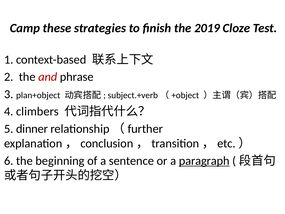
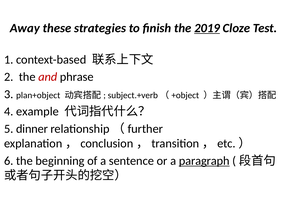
Camp: Camp -> Away (25, 28)
2019 underline: none -> present (207, 28)
climbers: climbers -> example (37, 111)
